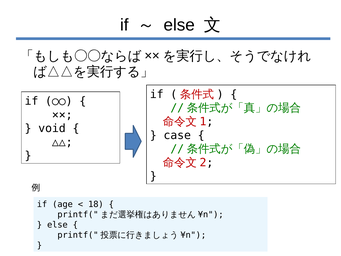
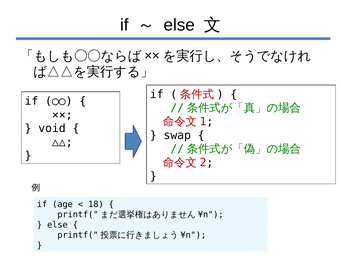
case: case -> swap (177, 135)
